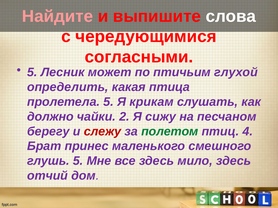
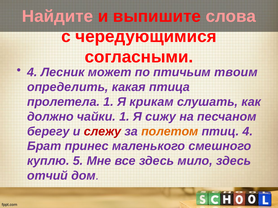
слова colour: white -> pink (231, 16)
5: 5 -> 4 (32, 72)
глухой: глухой -> твоим (236, 72)
пролетела 5: 5 -> 1 (109, 102)
чайки 2: 2 -> 1 (124, 117)
полетом colour: green -> orange (170, 132)
глушь: глушь -> куплю (48, 161)
